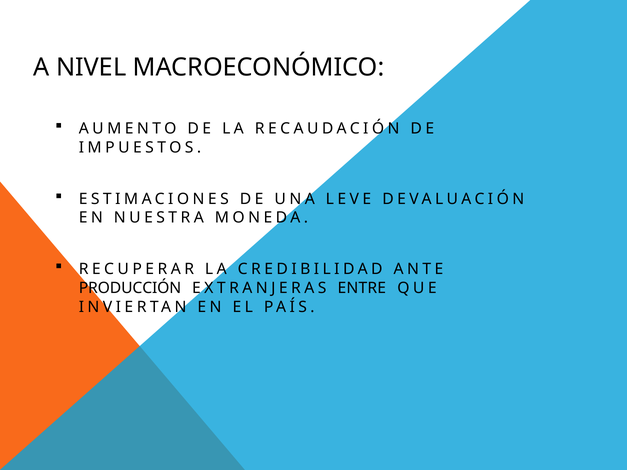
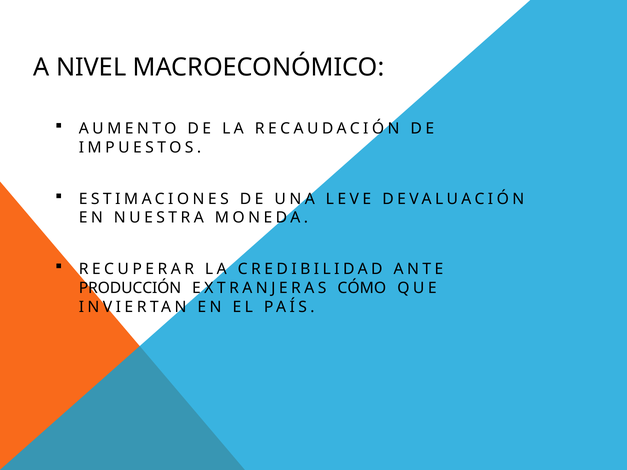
ENTRE: ENTRE -> CÓMO (362, 288)
